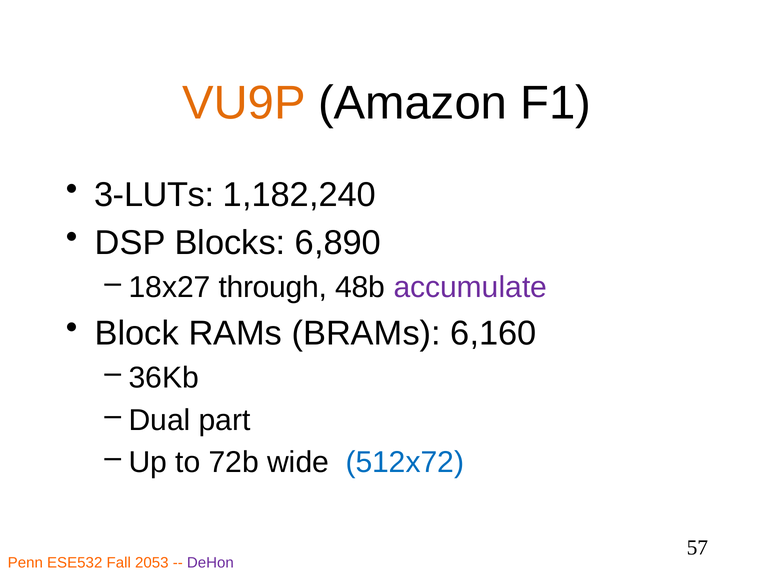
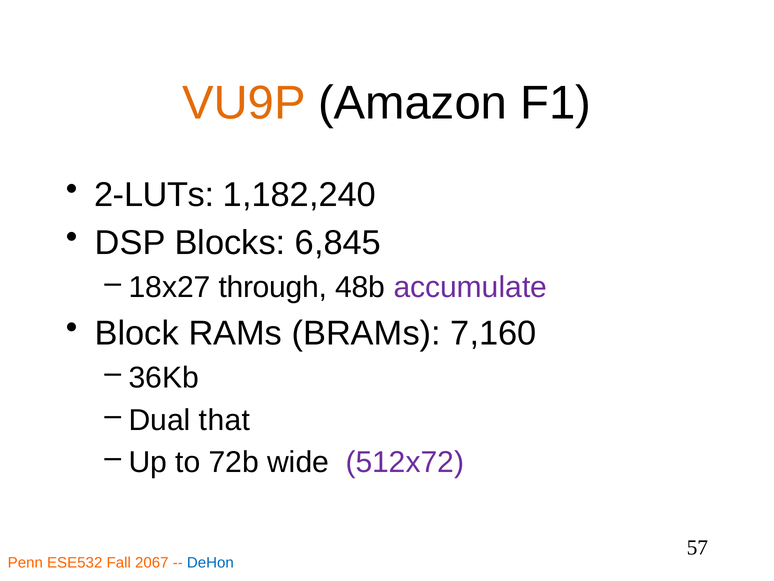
3-LUTs: 3-LUTs -> 2-LUTs (154, 195)
6,890: 6,890 -> 6,845 (338, 243)
6,160: 6,160 -> 7,160 (493, 333)
part: part -> that (224, 420)
512x72 colour: blue -> purple (405, 462)
2053: 2053 -> 2067 (152, 562)
DeHon colour: purple -> blue (210, 562)
